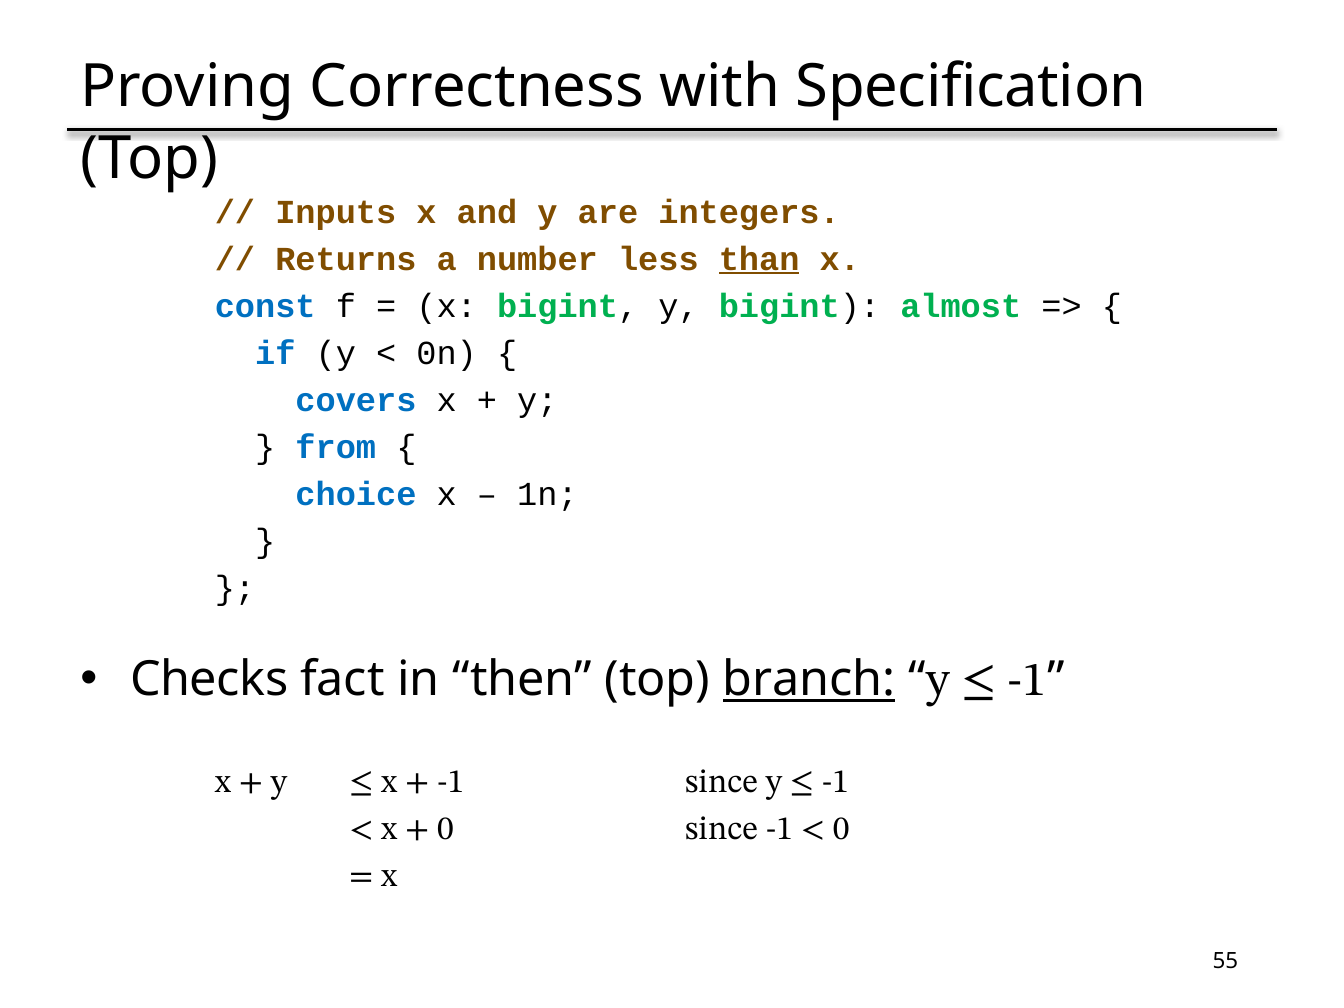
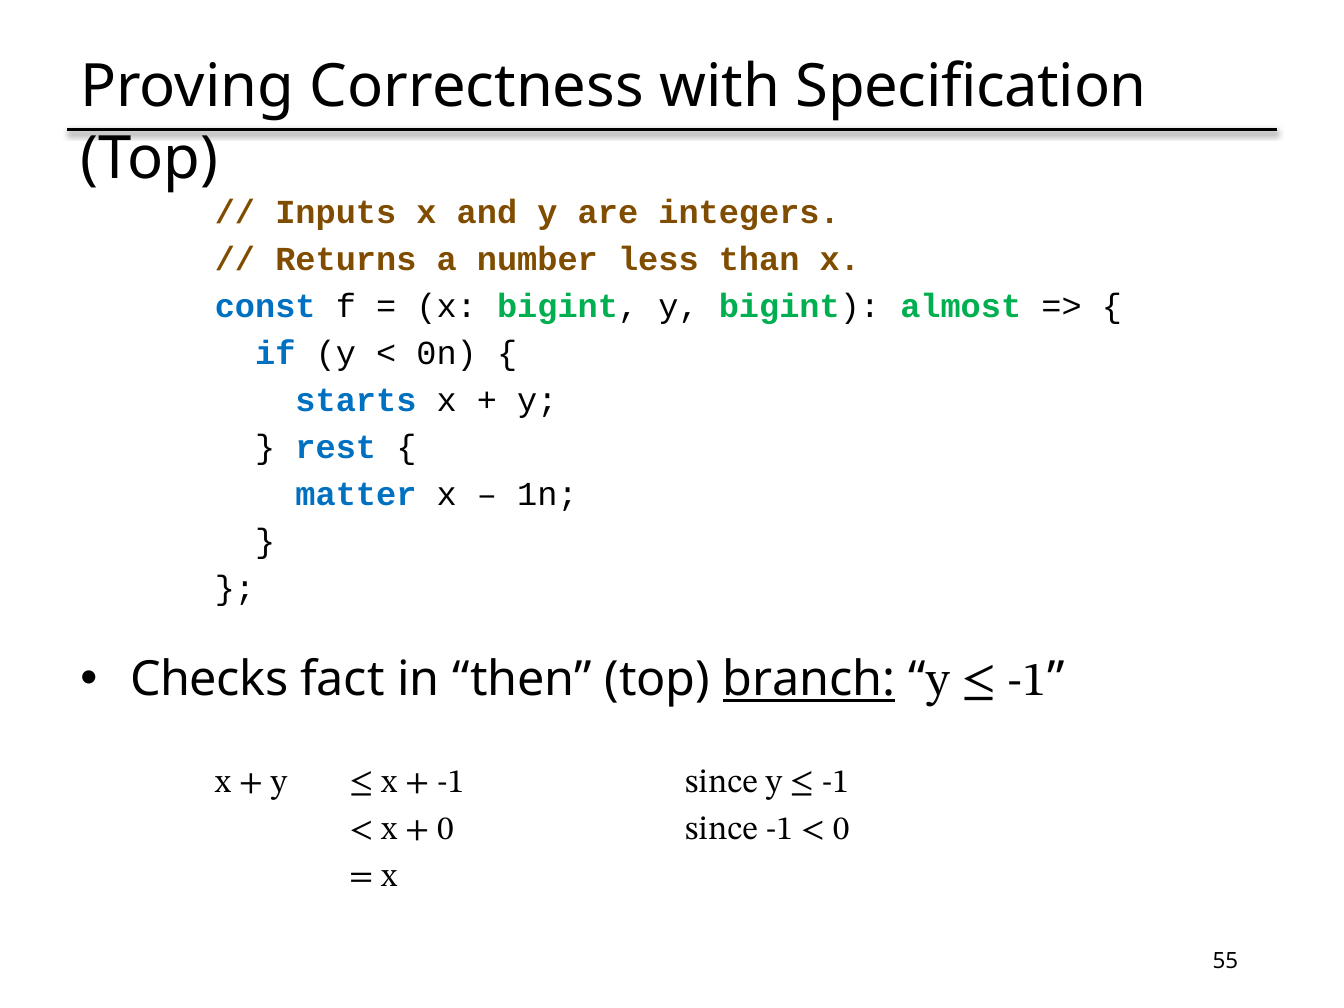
than underline: present -> none (759, 259)
covers: covers -> starts (356, 400)
from: from -> rest (336, 447)
choice: choice -> matter (356, 494)
